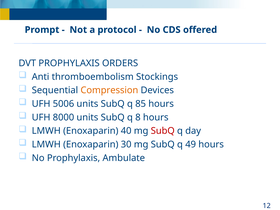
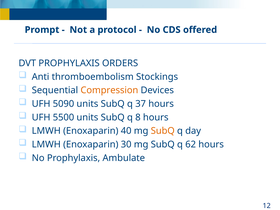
5006: 5006 -> 5090 (63, 104)
85: 85 -> 37 (141, 104)
8000: 8000 -> 5500 (63, 117)
SubQ colour: red -> orange (163, 131)
49: 49 -> 62 (191, 144)
